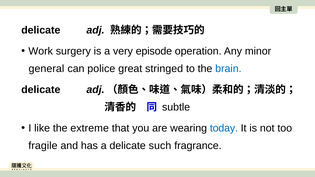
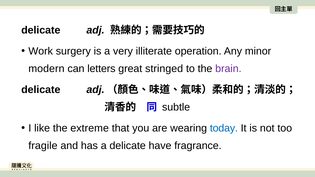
episode: episode -> illiterate (154, 51)
general: general -> modern (46, 69)
police: police -> letters (101, 69)
brain colour: blue -> purple (228, 69)
such: such -> have (160, 146)
